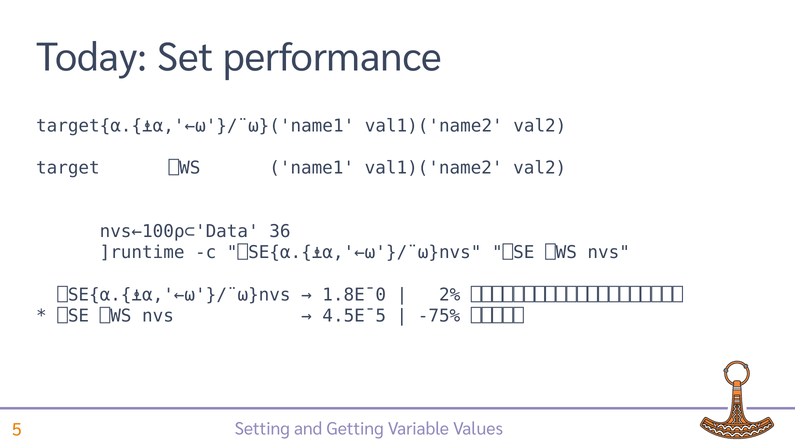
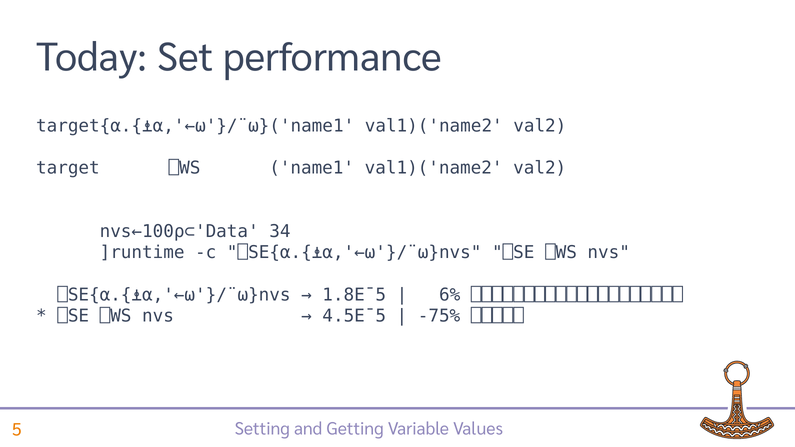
36: 36 -> 34 (280, 232)
1.8E¯0: 1.8E¯0 -> 1.8E¯5 (354, 295)
2%: 2% -> 6% (450, 295)
